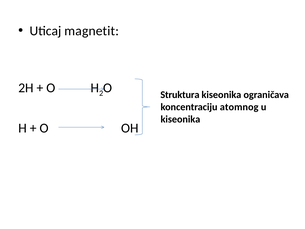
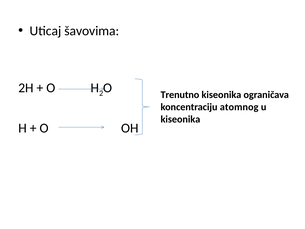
magnetit: magnetit -> šavovima (92, 31)
Struktura: Struktura -> Trenutno (180, 95)
